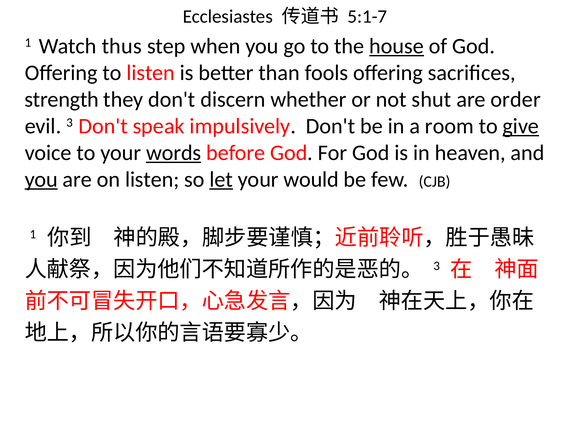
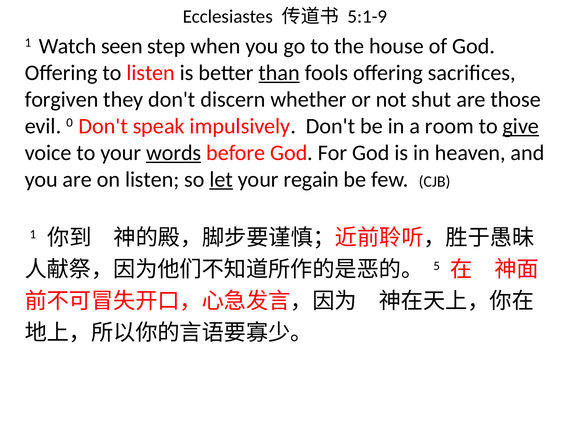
5:1-7: 5:1-7 -> 5:1-9 (367, 17)
thus: thus -> seen (122, 46)
house underline: present -> none (397, 46)
than underline: none -> present (279, 73)
strength: strength -> forgiven (62, 99)
order: order -> those (516, 99)
evil 3: 3 -> 0 (70, 122)
you underline: present -> none (41, 179)
would: would -> regain (311, 179)
3: 3 -> 5 (437, 266)
